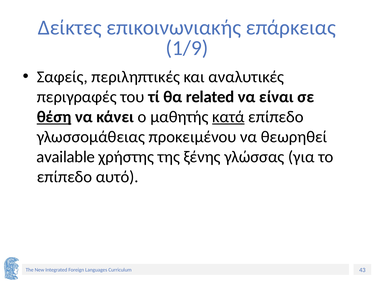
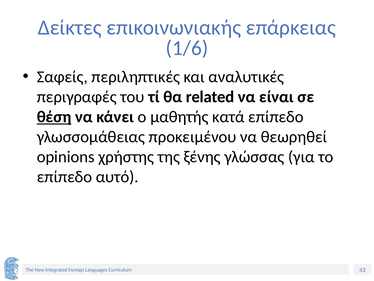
1/9: 1/9 -> 1/6 (187, 48)
κατά underline: present -> none (228, 117)
available: available -> opinions (66, 157)
